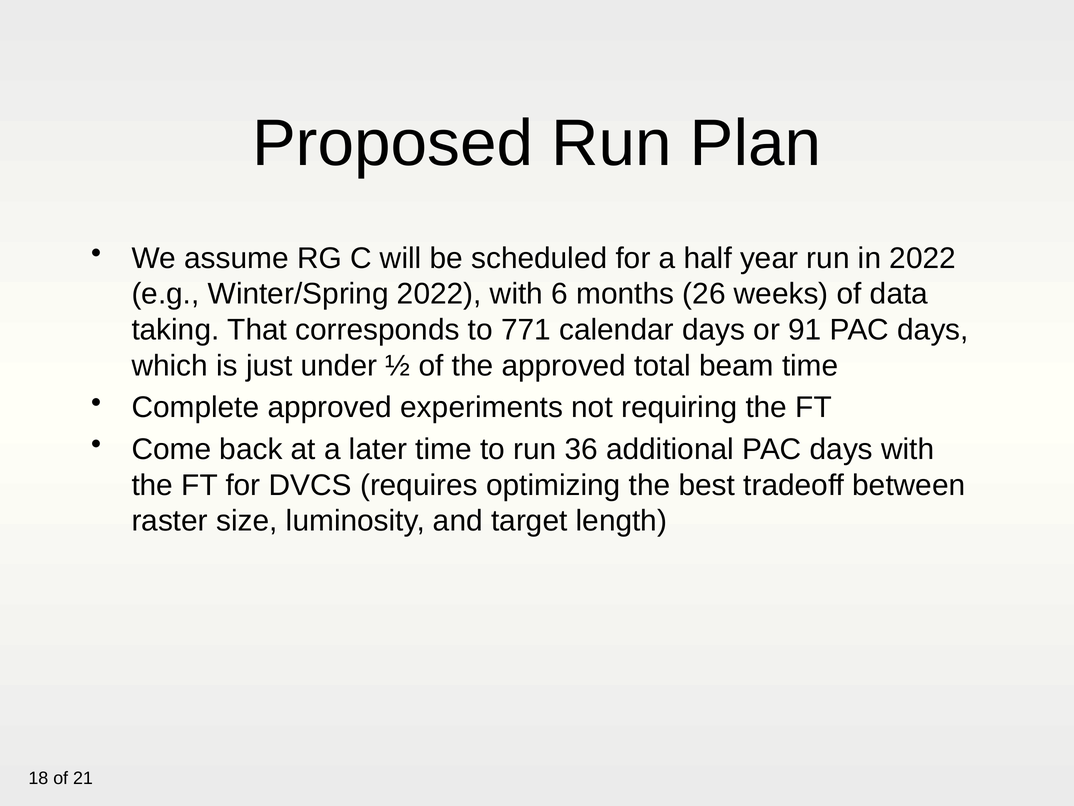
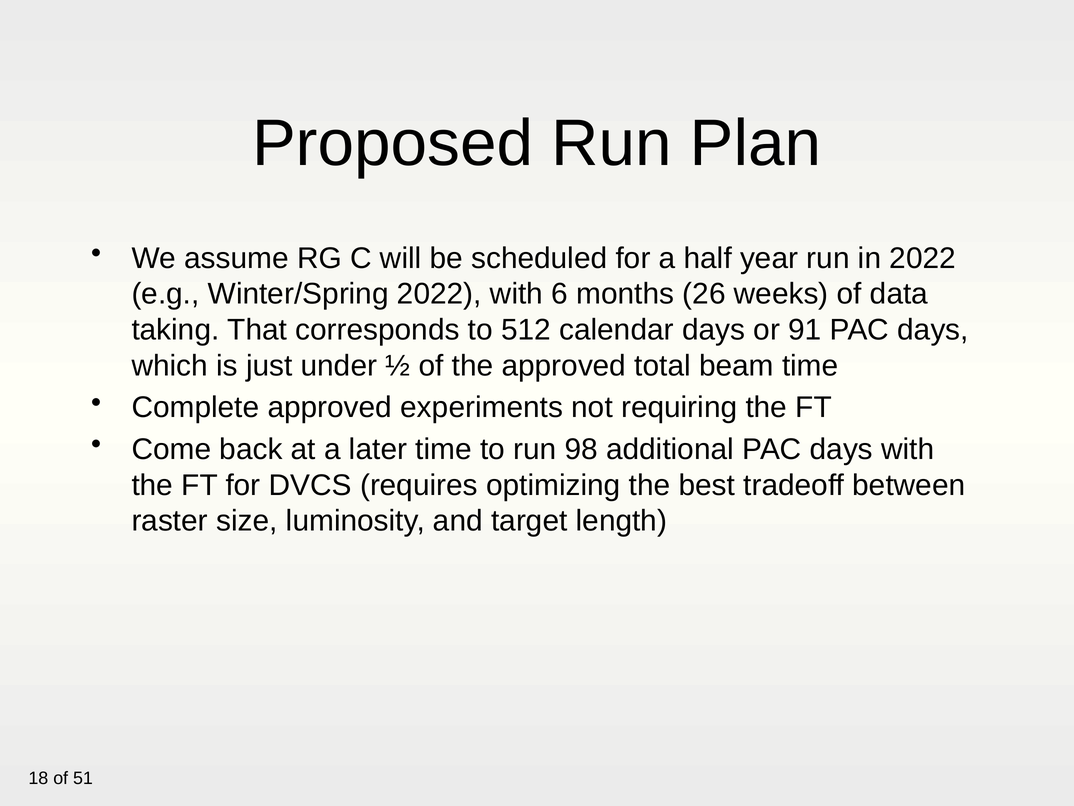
771: 771 -> 512 (526, 330)
36: 36 -> 98 (581, 449)
21: 21 -> 51 (83, 778)
